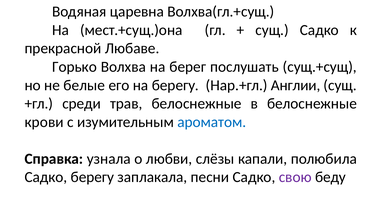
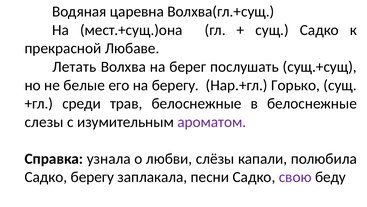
Горько: Горько -> Летать (74, 67)
Англии: Англии -> Горько (295, 85)
крови: крови -> слезы (44, 122)
ароматом colour: blue -> purple (212, 122)
